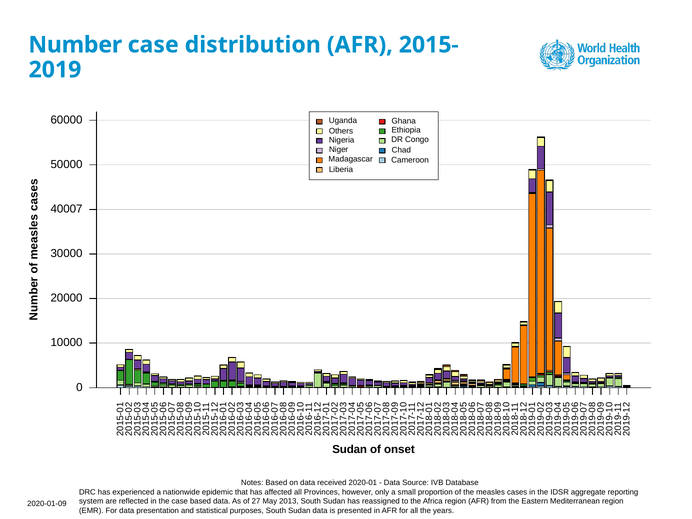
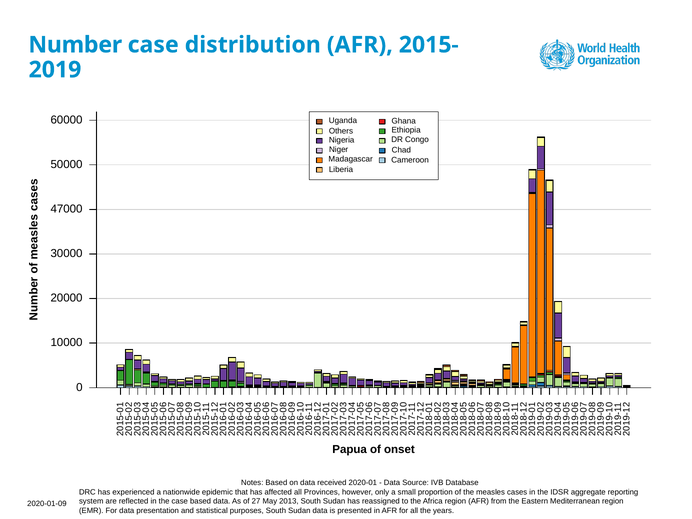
40007: 40007 -> 47000 (67, 209)
Sudan: Sudan -> Papua (350, 449)
